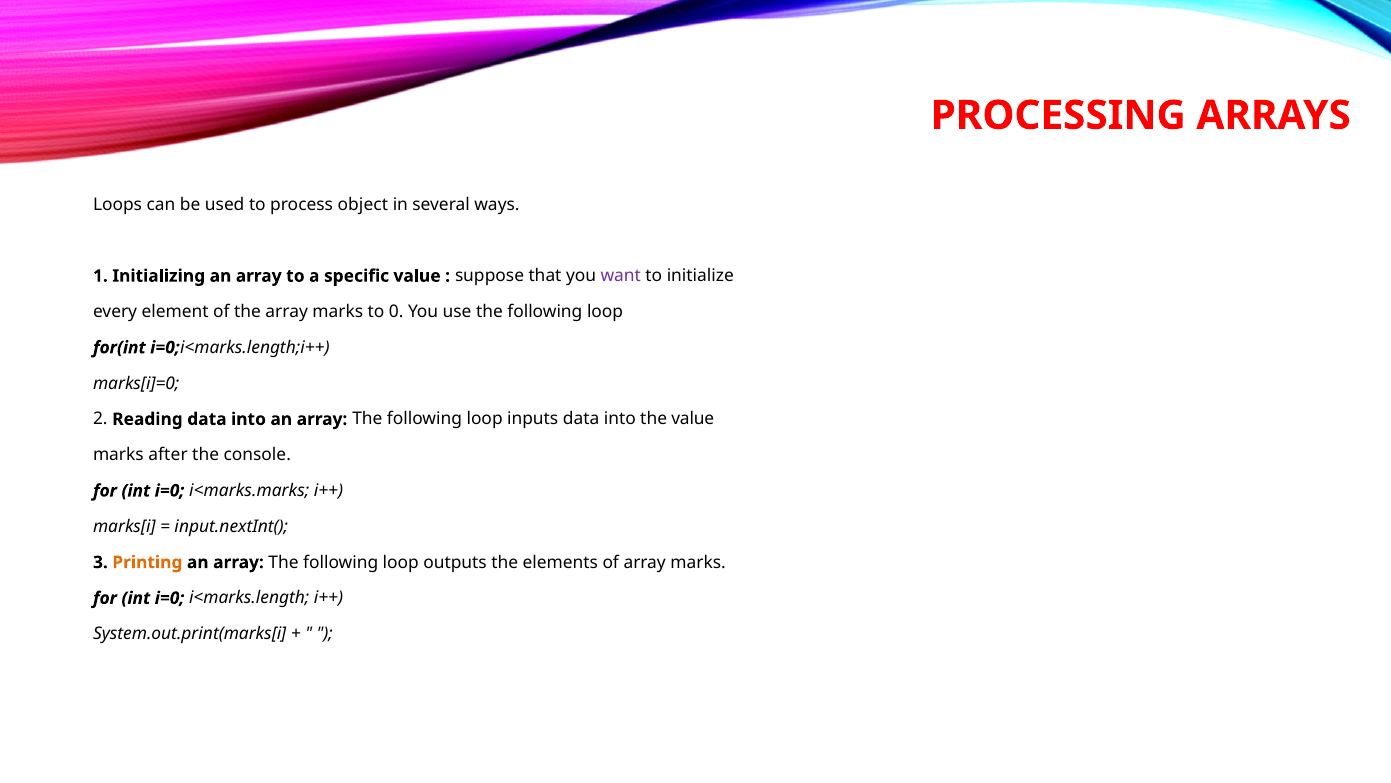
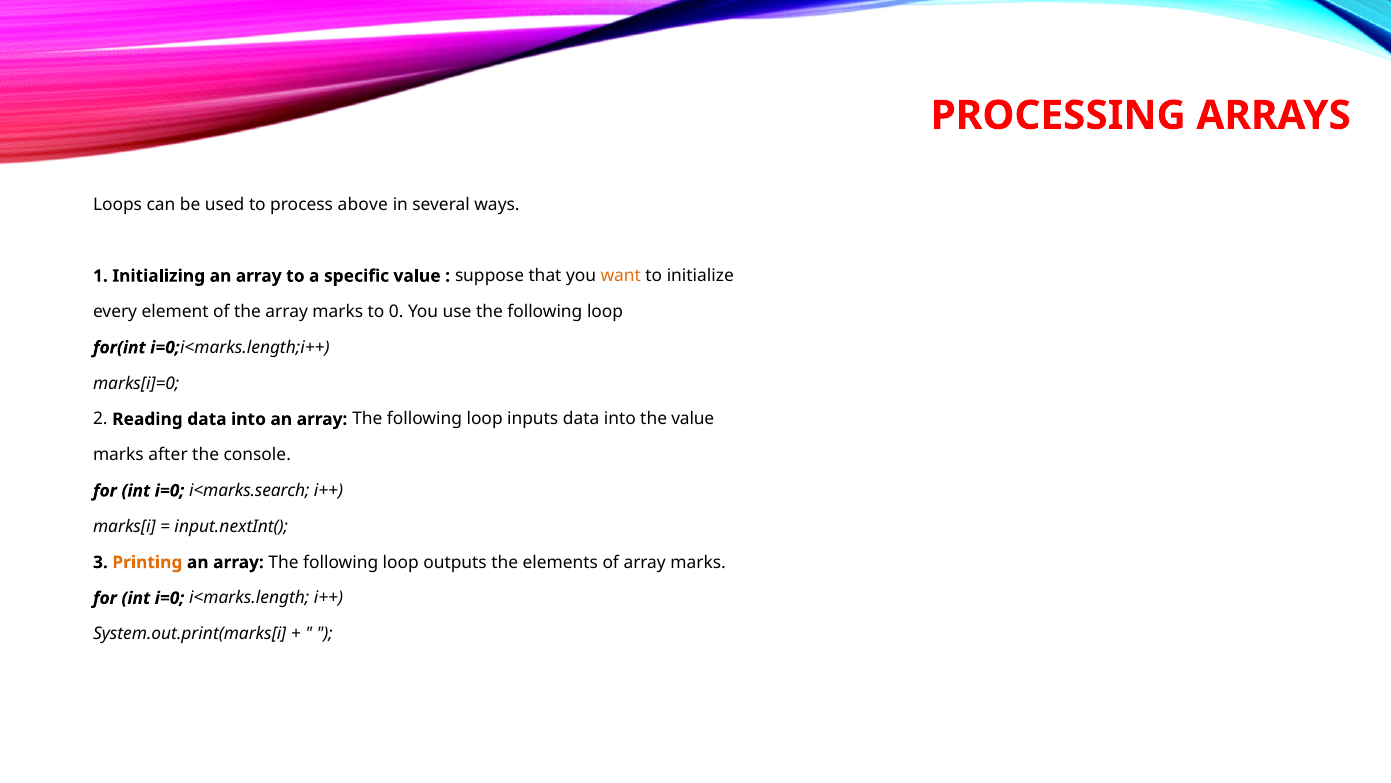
object: object -> above (363, 204)
want colour: purple -> orange (621, 276)
i<marks.marks: i<marks.marks -> i<marks.search (249, 490)
